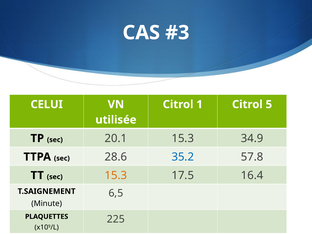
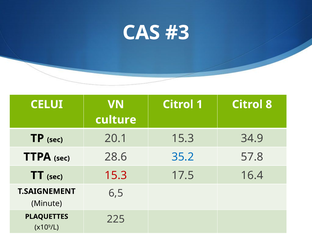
5: 5 -> 8 (269, 104)
utilisée: utilisée -> culture (116, 120)
15.3 colour: orange -> red (116, 175)
